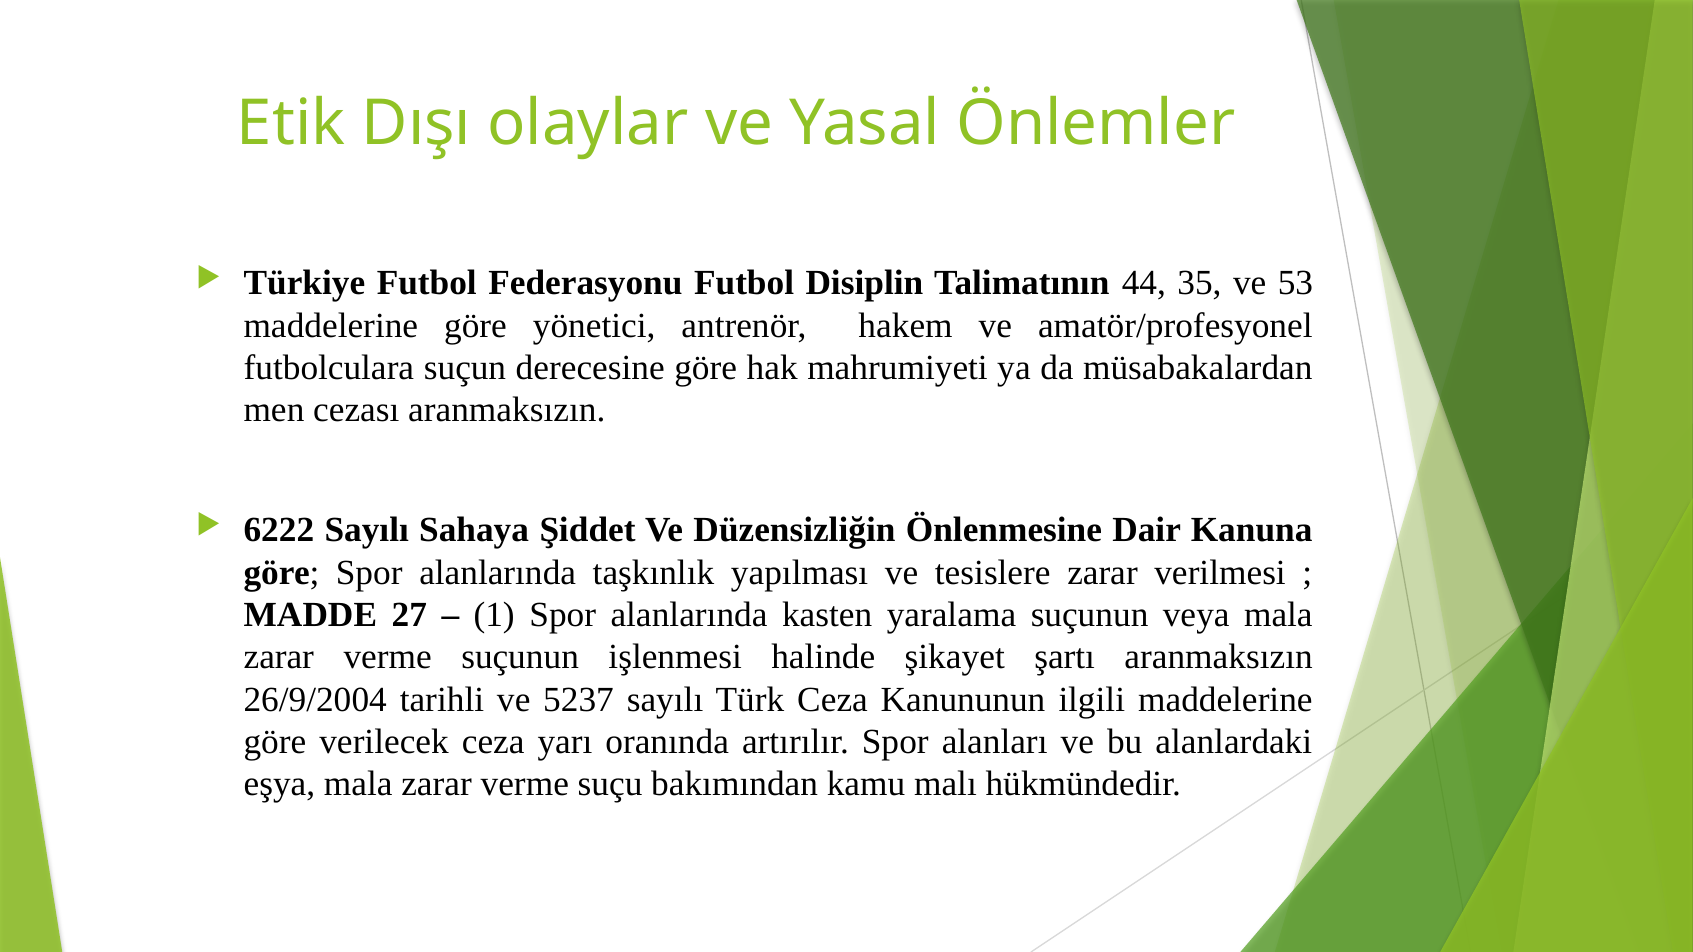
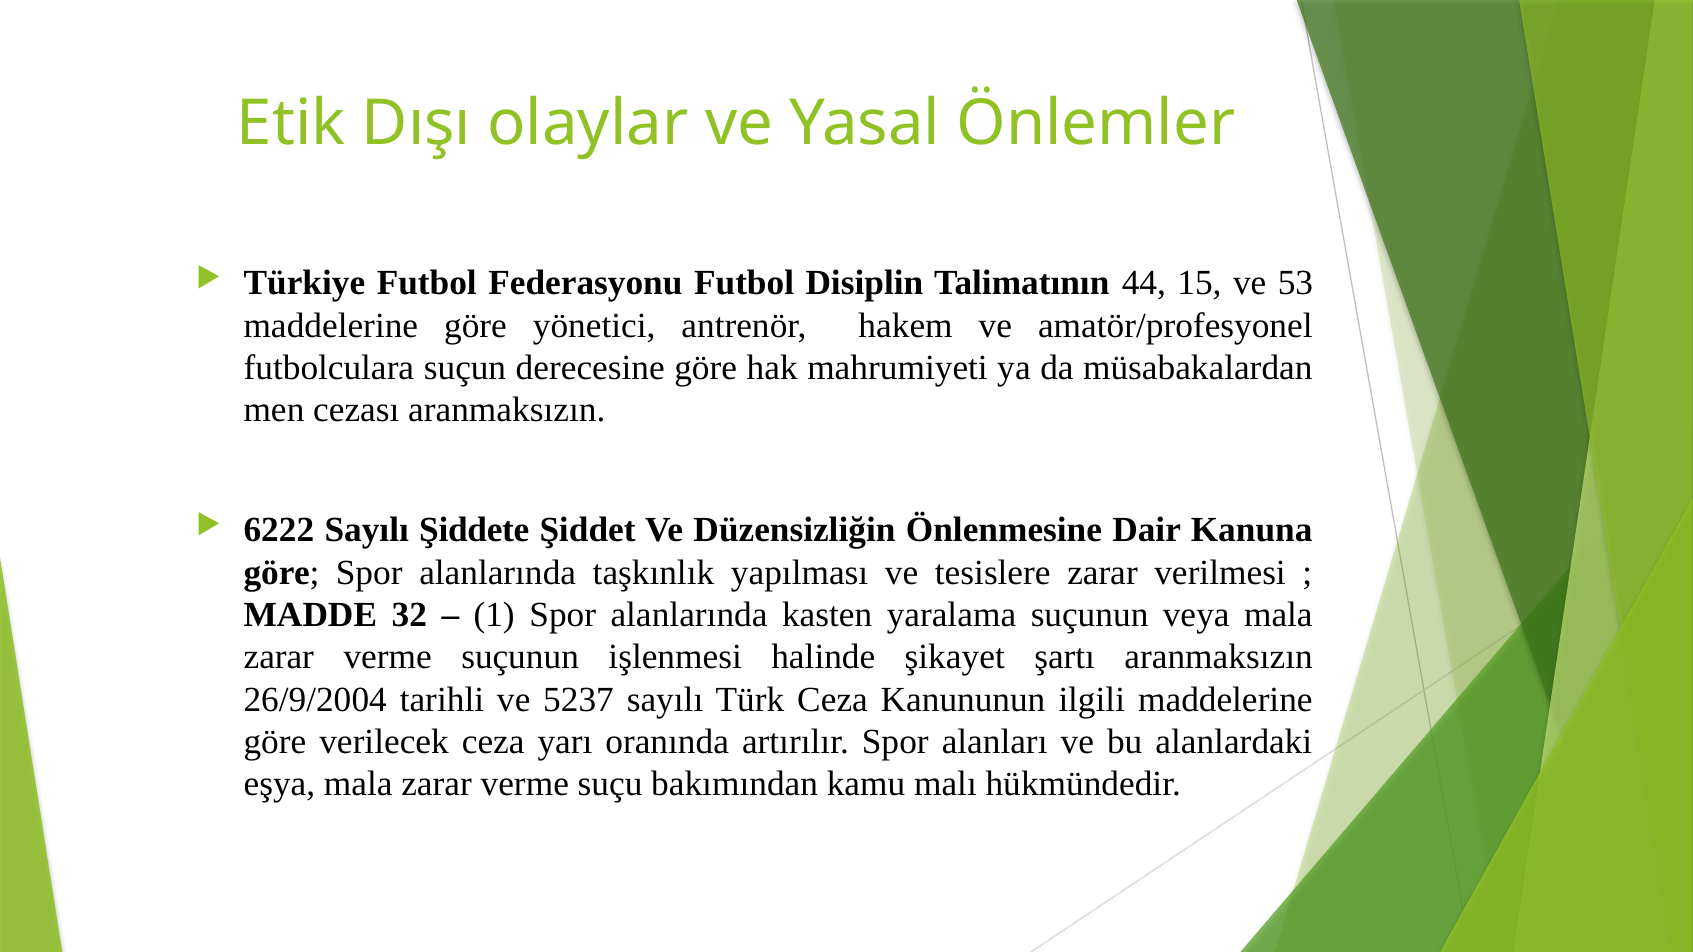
35: 35 -> 15 (1199, 283)
Sahaya: Sahaya -> Şiddete (474, 530)
27: 27 -> 32 (409, 615)
